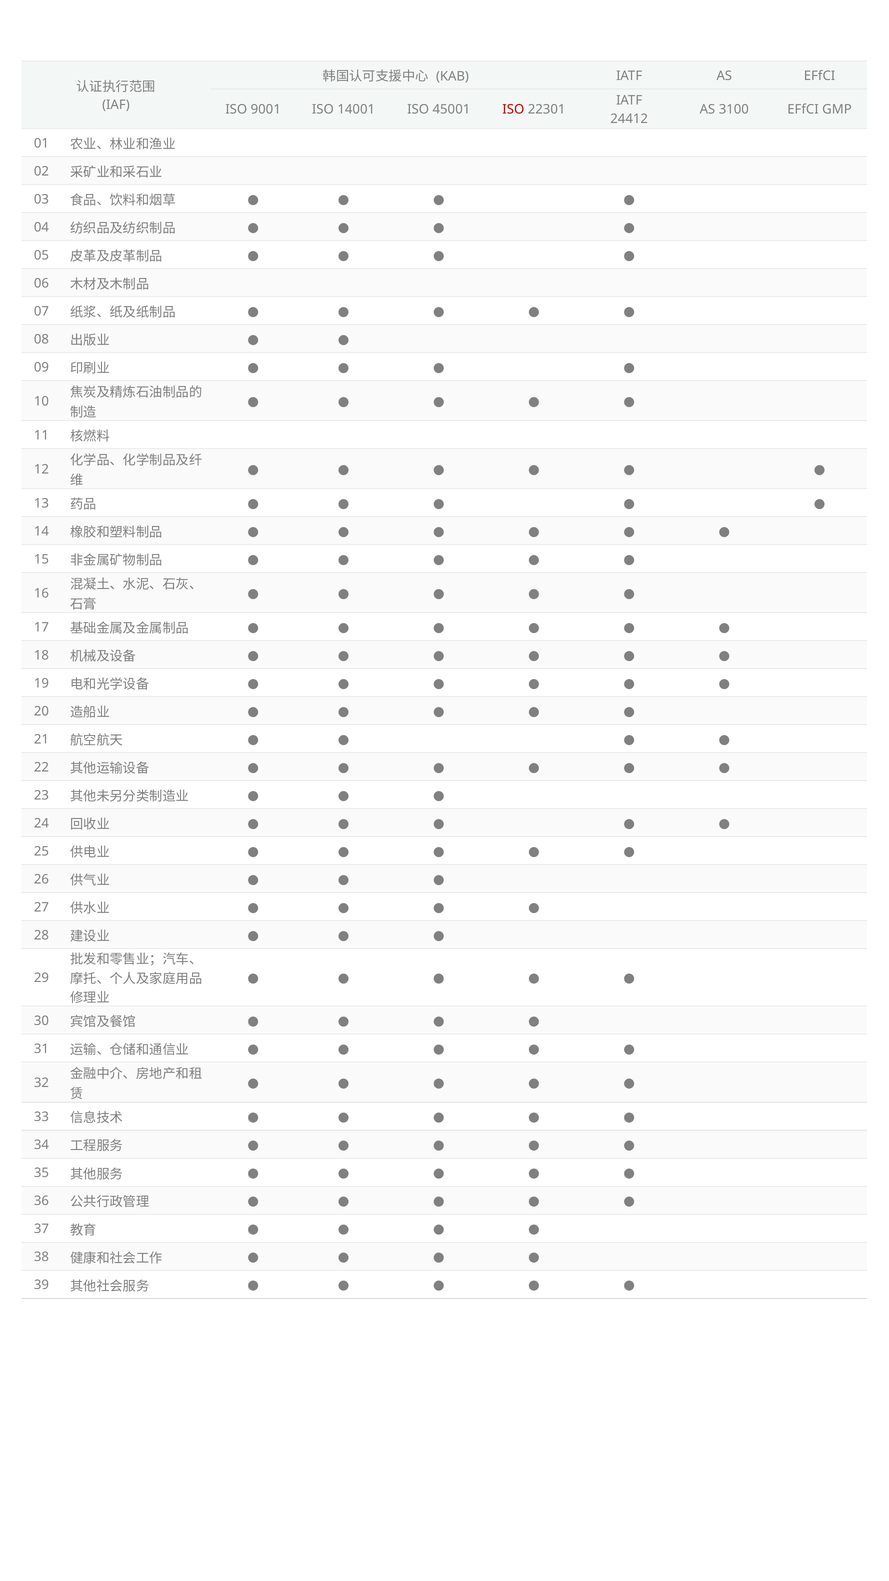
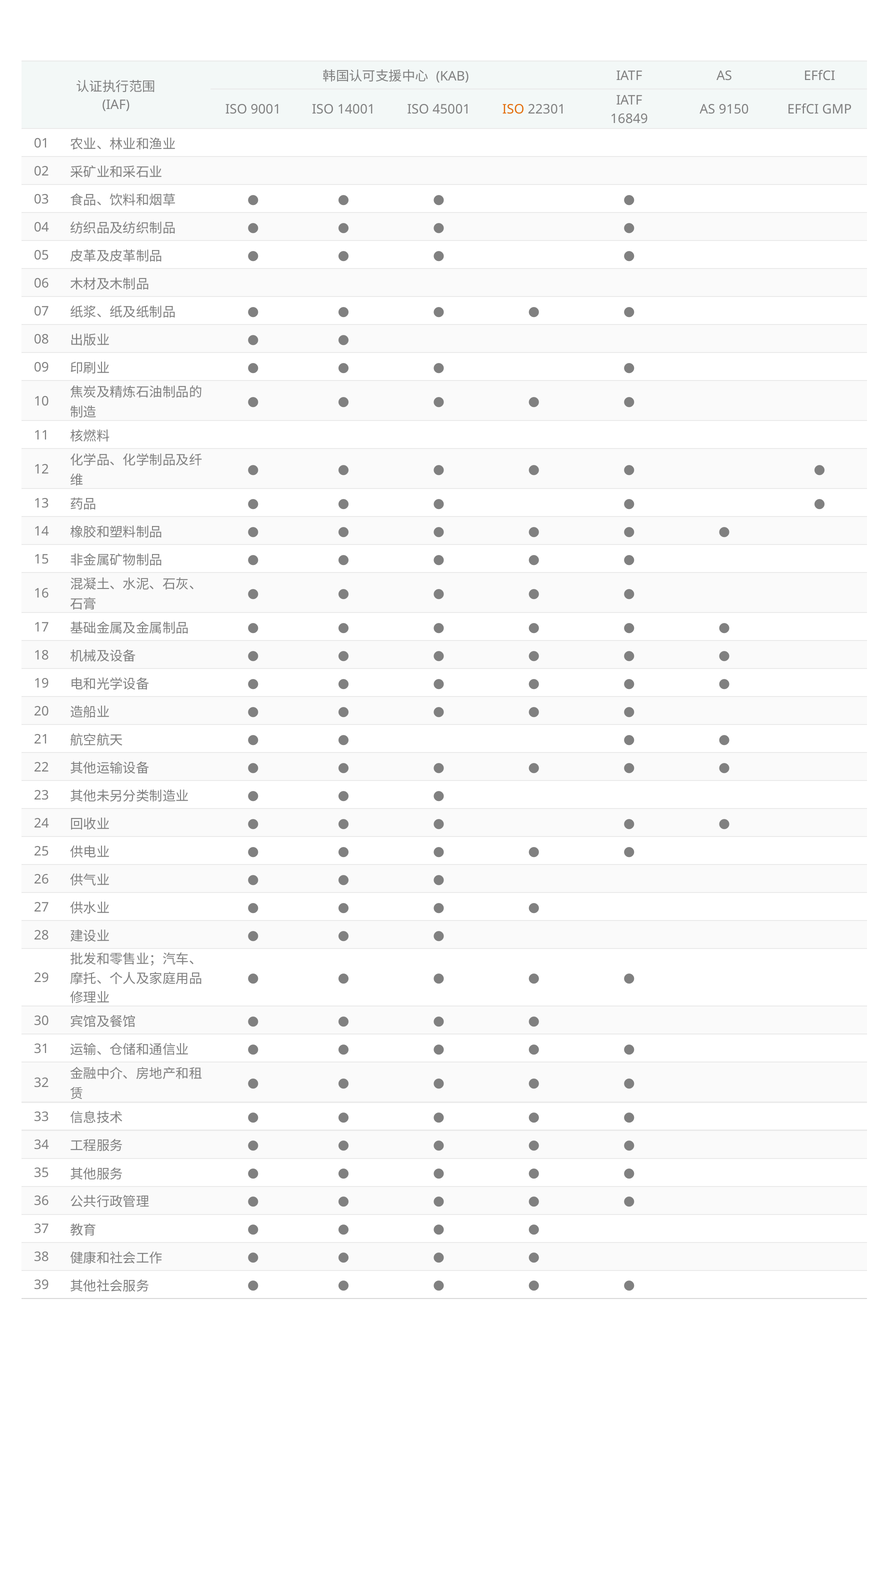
ISO colour: red -> orange (513, 110)
3100: 3100 -> 9150 (734, 110)
24412: 24412 -> 16849 (629, 119)
